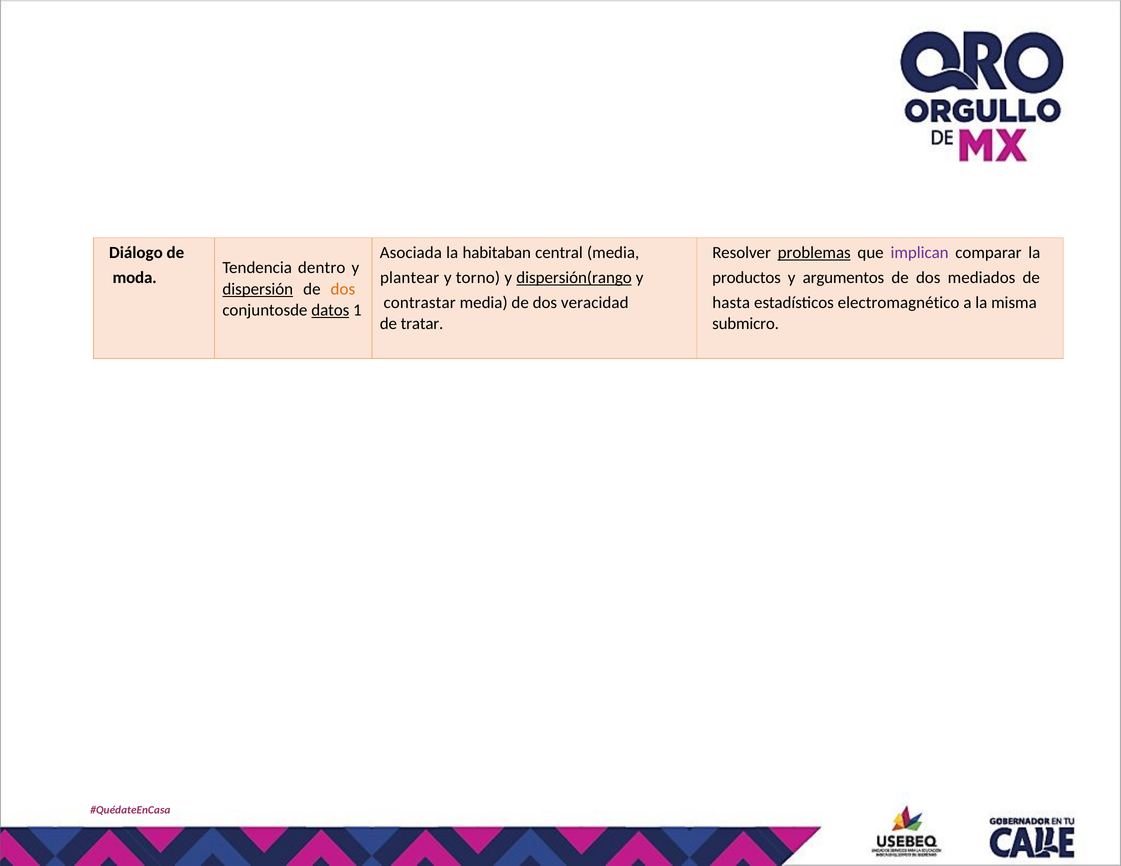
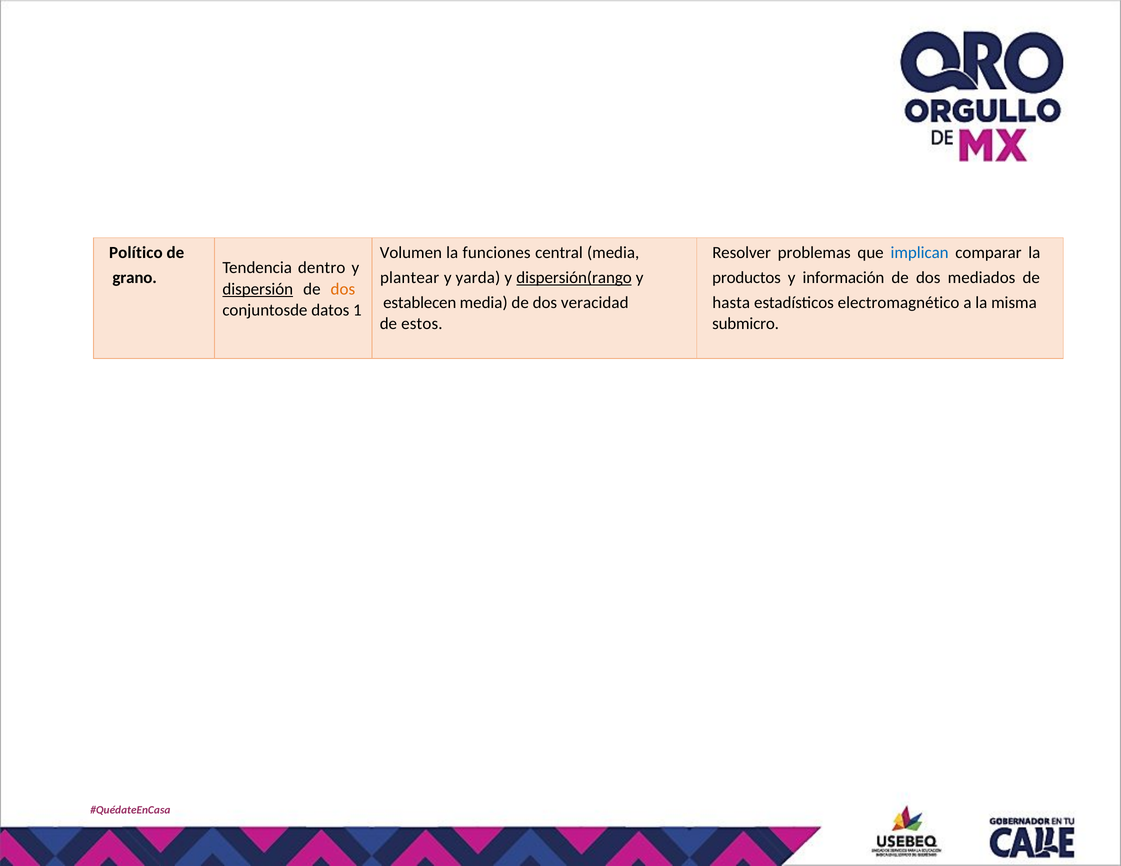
Diálogo: Diálogo -> Político (136, 253)
Asociada: Asociada -> Volumen (411, 253)
habitaban: habitaban -> funciones (497, 253)
problemas underline: present -> none (814, 253)
implican colour: purple -> blue (920, 253)
moda: moda -> grano (135, 278)
torno: torno -> yarda (478, 278)
argumentos: argumentos -> información (843, 278)
contrastar: contrastar -> establecen (420, 303)
datos underline: present -> none (330, 310)
tratar: tratar -> estos (422, 324)
